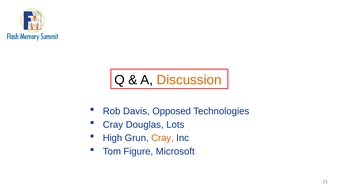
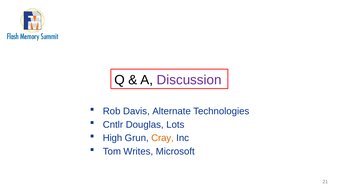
Discussion colour: orange -> purple (189, 80)
Opposed: Opposed -> Alternate (172, 111)
Cray: Cray -> Cntlr (113, 125)
Figure: Figure -> Writes (138, 152)
